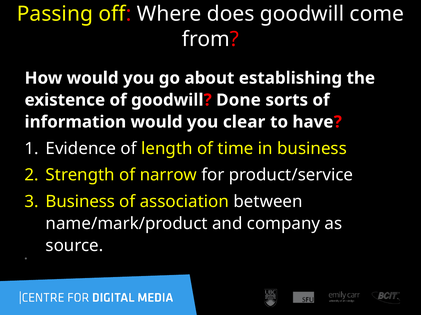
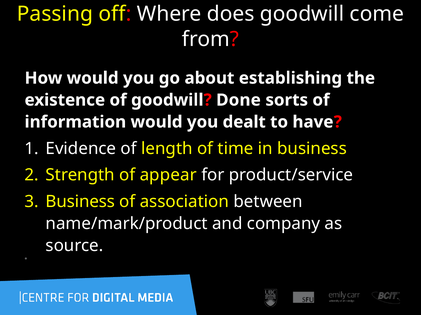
clear: clear -> dealt (244, 122)
narrow: narrow -> appear (168, 175)
